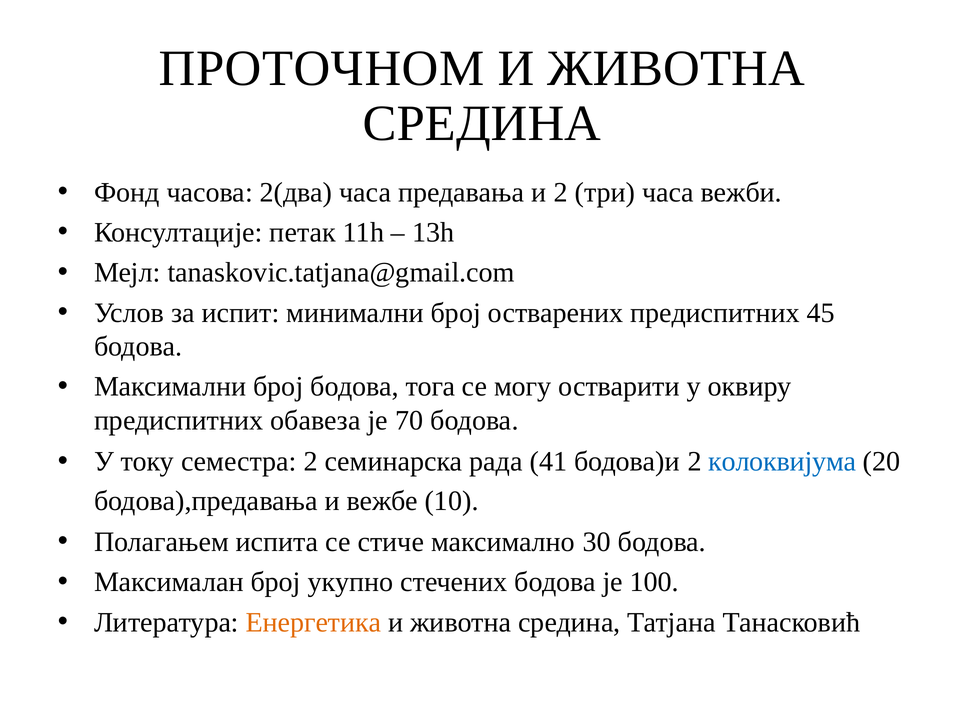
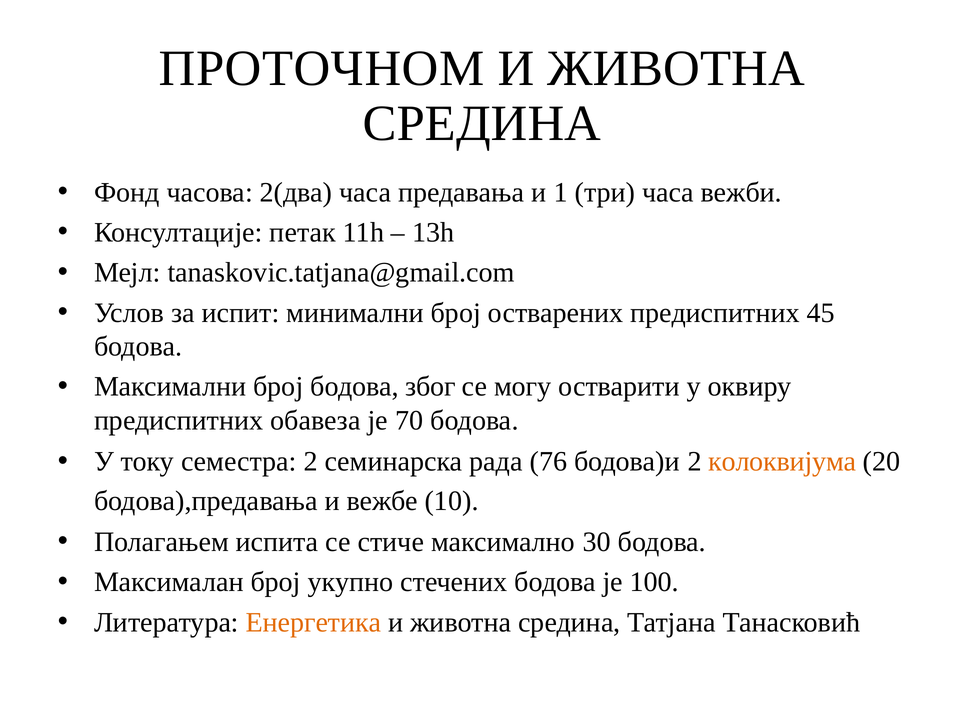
и 2: 2 -> 1 (561, 192)
тога: тога -> због (430, 387)
41: 41 -> 76 (548, 462)
колоквијума colour: blue -> orange (782, 462)
